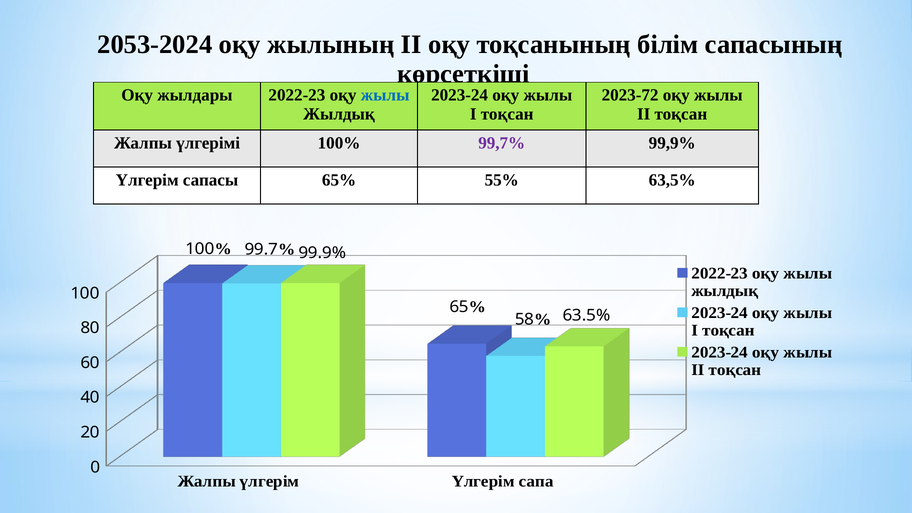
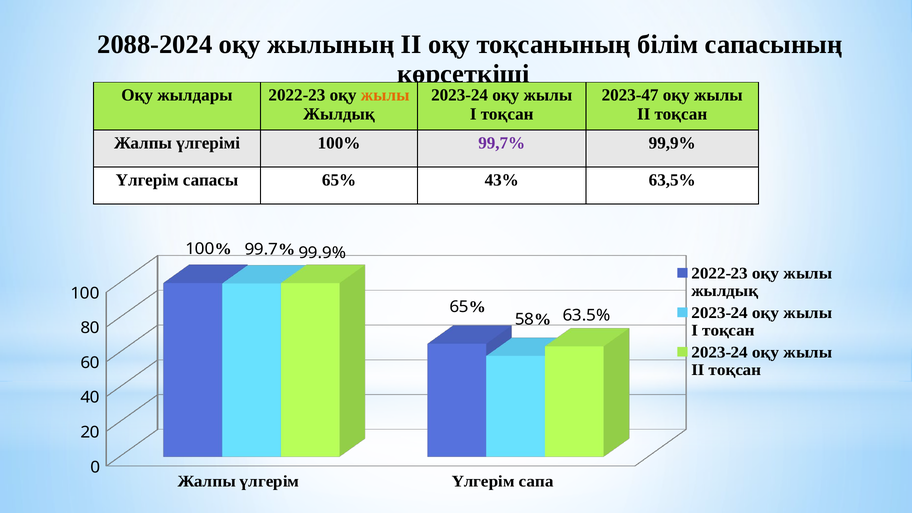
2053-2024: 2053-2024 -> 2088-2024 (155, 45)
жылы colour: blue -> orange (385, 95)
2023-72: 2023-72 -> 2023-47 (630, 95)
55%: 55% -> 43% (502, 180)
